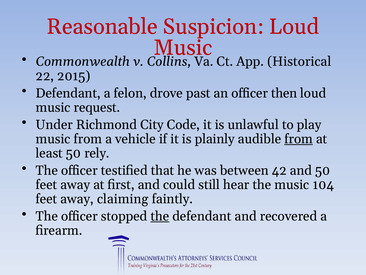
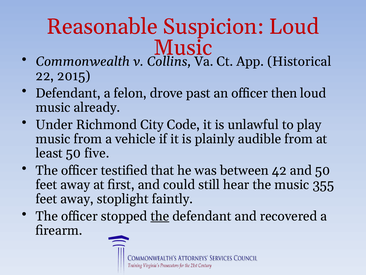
request: request -> already (97, 107)
from underline: present -> none (299, 139)
rely: rely -> five (97, 153)
104: 104 -> 355 (323, 184)
claiming: claiming -> stoplight (123, 199)
